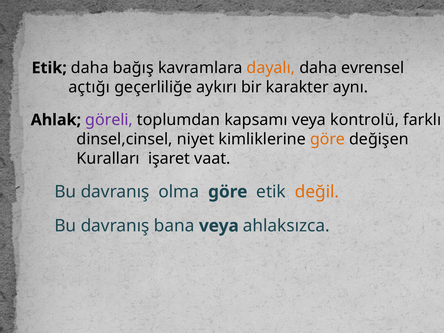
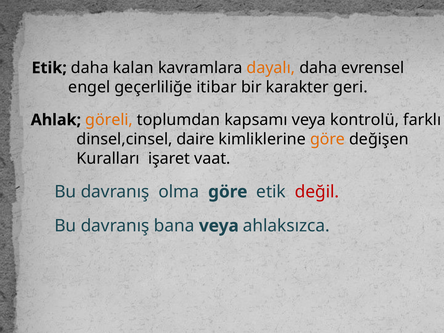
bağış: bağış -> kalan (133, 68)
açtığı: açtığı -> engel (89, 87)
aykırı: aykırı -> itibar (217, 87)
aynı: aynı -> geri (350, 87)
göreli colour: purple -> orange (109, 120)
niyet: niyet -> daire (196, 139)
değil colour: orange -> red (317, 192)
